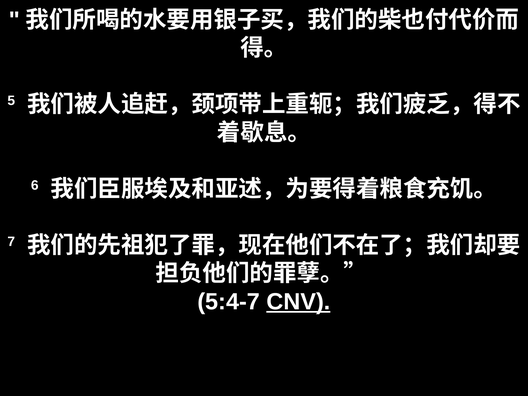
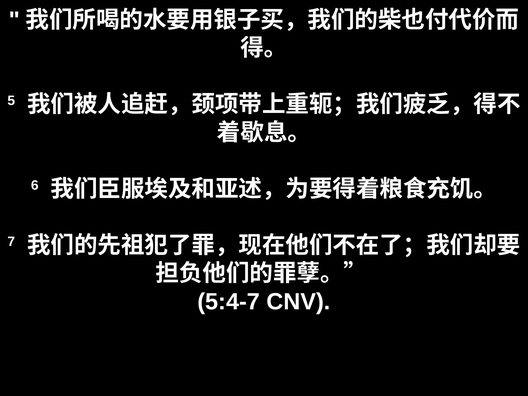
CNV underline: present -> none (298, 302)
